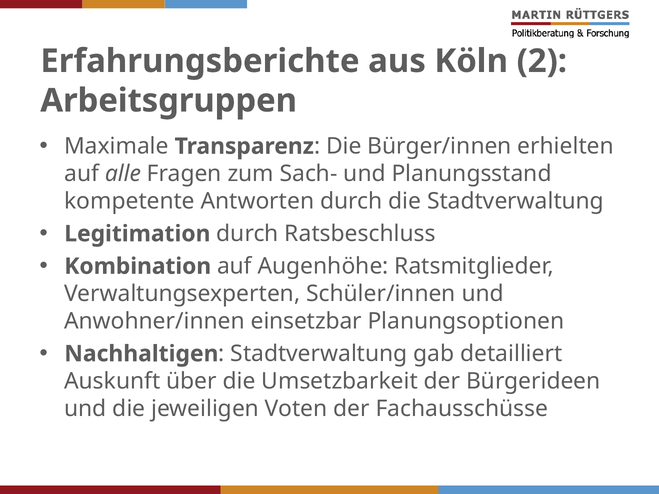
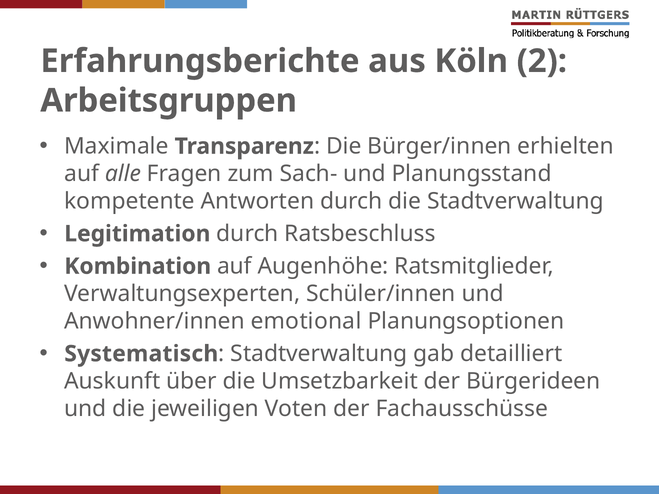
einsetzbar: einsetzbar -> emotional (306, 321)
Nachhaltigen: Nachhaltigen -> Systematisch (141, 354)
